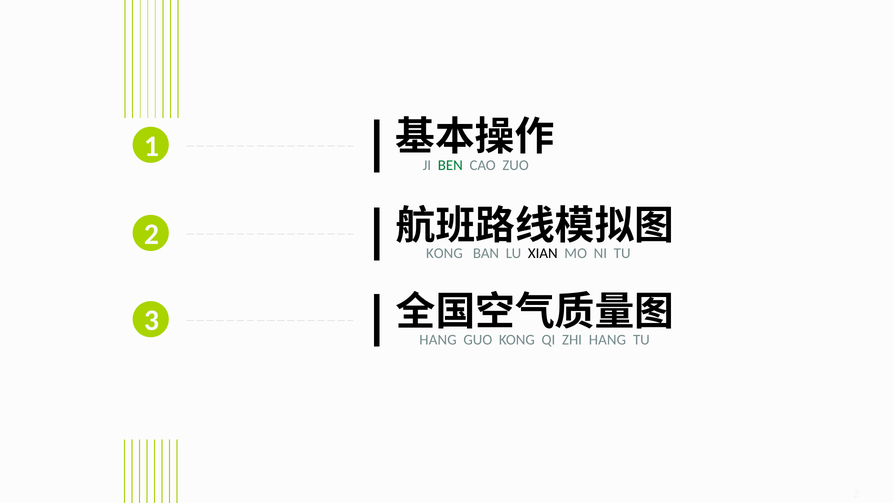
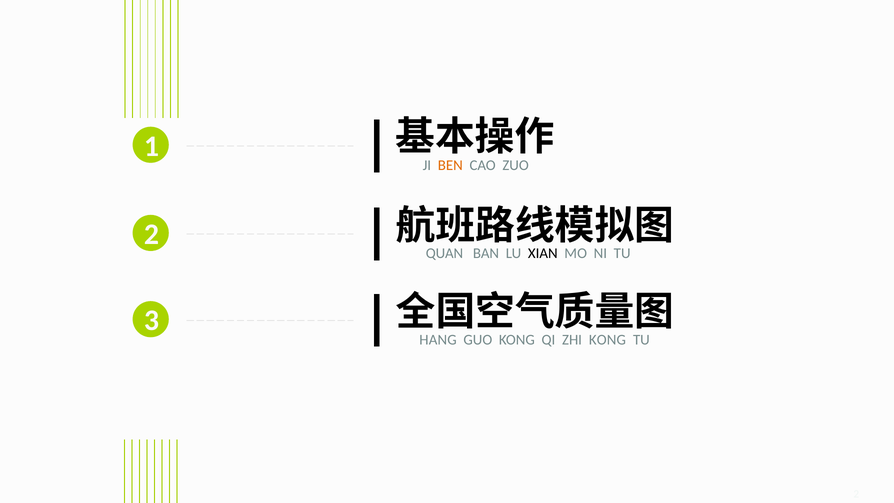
BEN colour: green -> orange (450, 165)
KONG: KONG -> QUAN (445, 253)
ZHI HANG: HANG -> KONG (607, 340)
